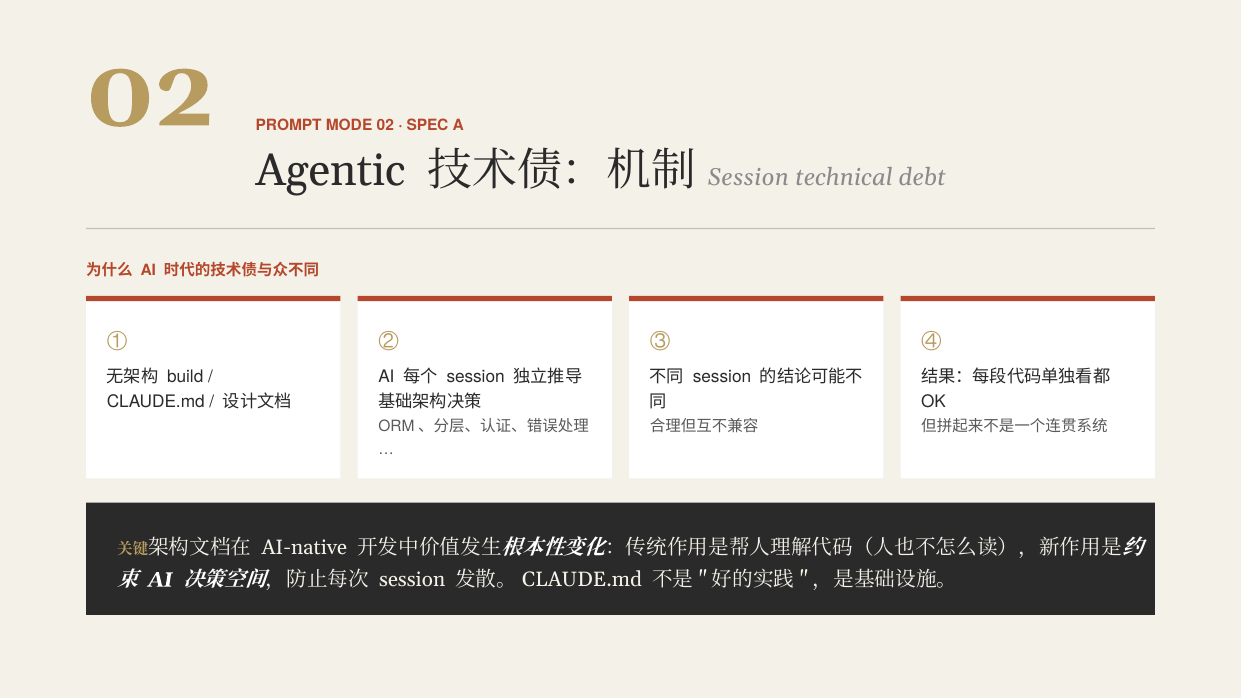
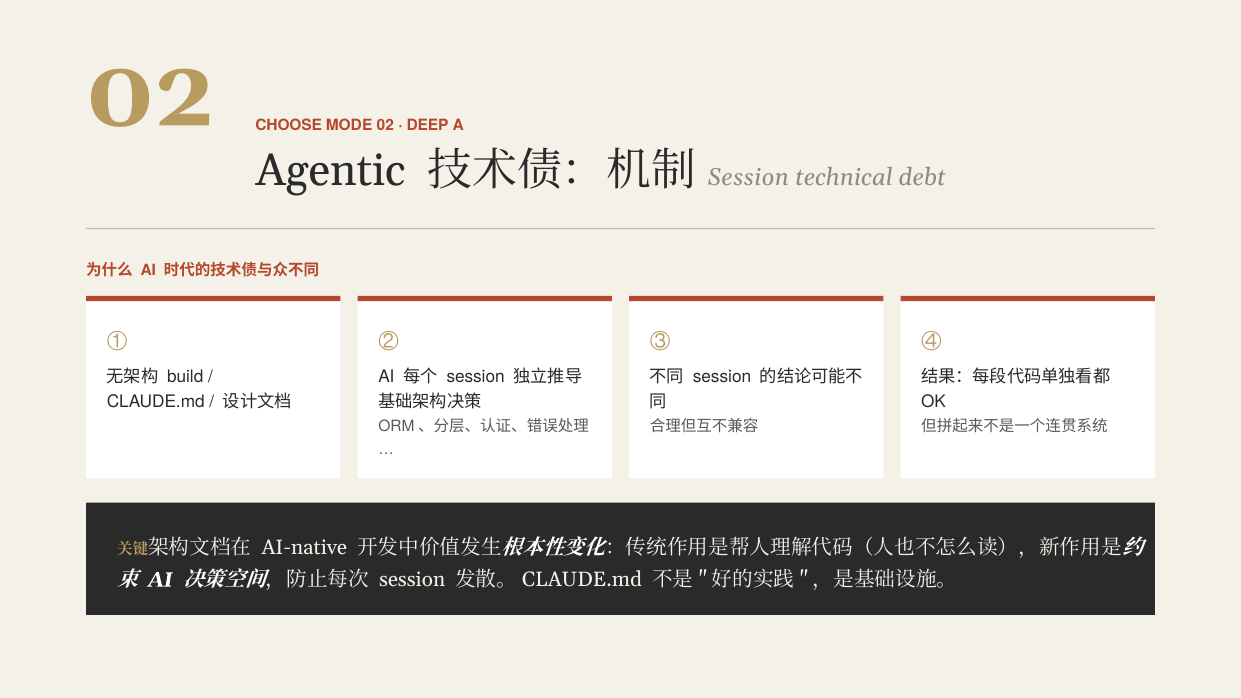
PROMPT: PROMPT -> CHOOSE (289, 126)
SPEC: SPEC -> DEEP (428, 126)
